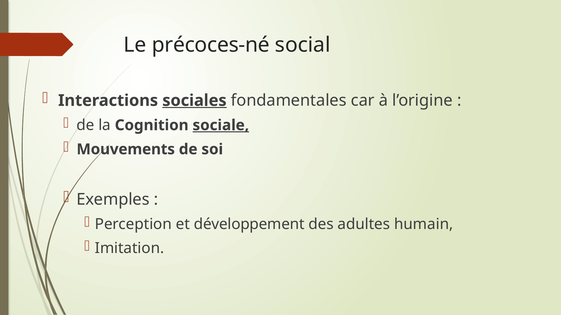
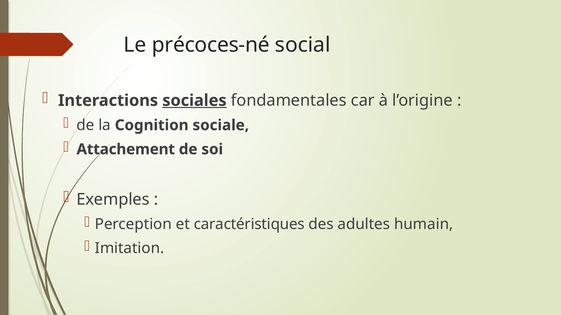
sociale underline: present -> none (221, 125)
Mouvements: Mouvements -> Attachement (126, 150)
développement: développement -> caractéristiques (249, 225)
